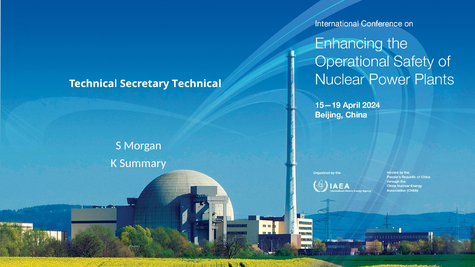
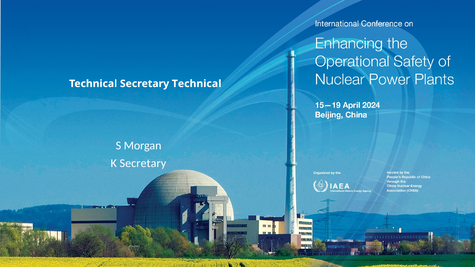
K Summary: Summary -> Secretary (143, 163)
